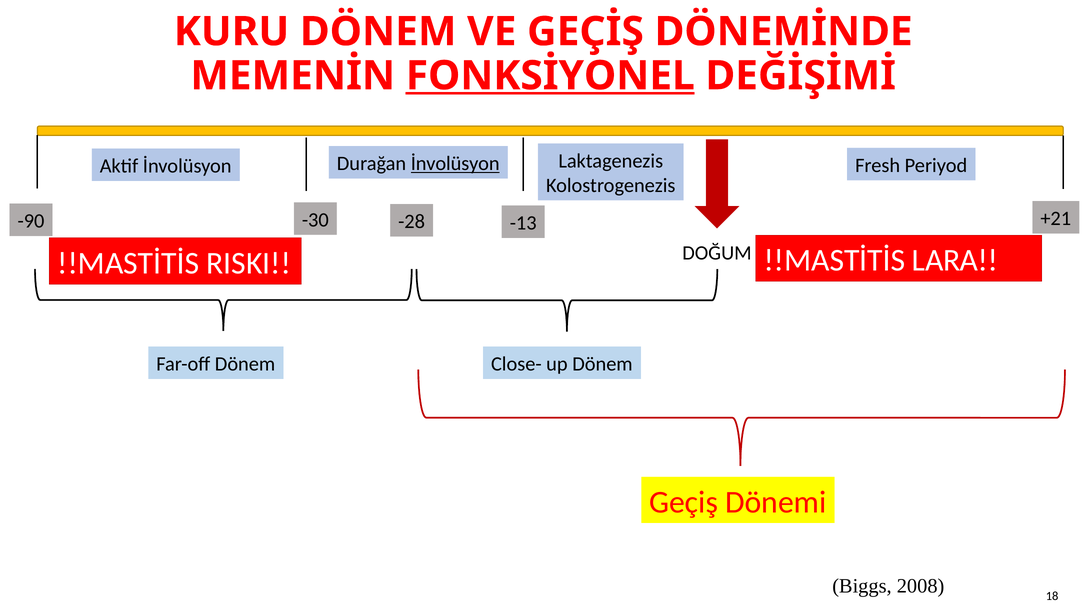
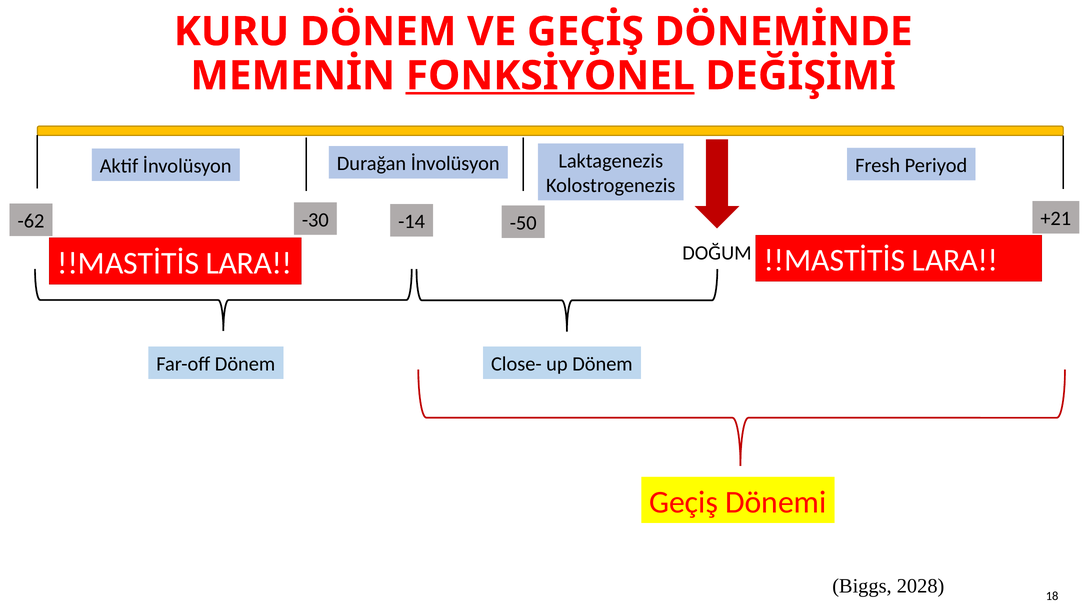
İnvolüsyon underline: present -> none (455, 164)
-90: -90 -> -62 (31, 221)
-28: -28 -> -14 (412, 222)
-13: -13 -> -50 (523, 223)
RISKI: RISKI -> LARA (249, 263)
2008: 2008 -> 2028 (921, 586)
